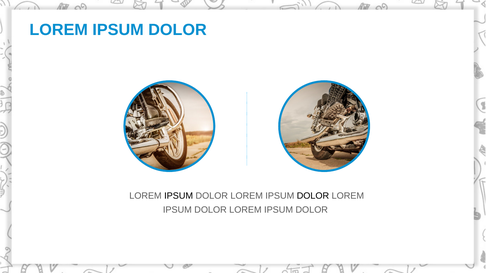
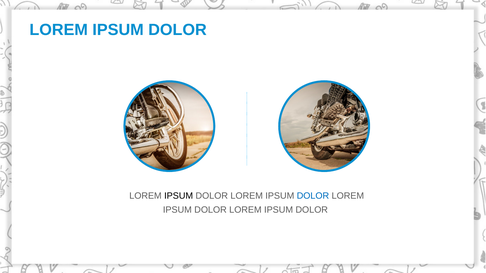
DOLOR colour: black -> blue (313, 196)
